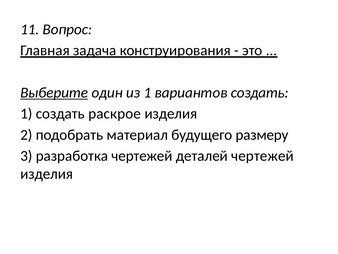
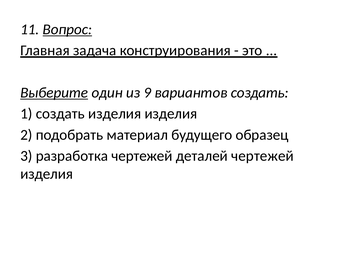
Вопрос underline: none -> present (67, 29)
из 1: 1 -> 9 (147, 92)
создать раскрое: раскрое -> изделия (115, 114)
размеру: размеру -> образец (262, 135)
